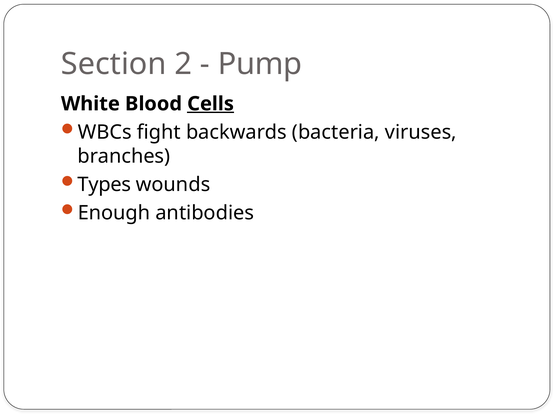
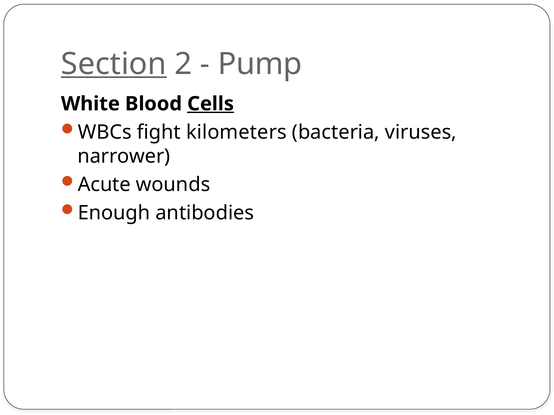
Section underline: none -> present (114, 64)
backwards: backwards -> kilometers (236, 132)
branches: branches -> narrower (124, 156)
Types: Types -> Acute (104, 185)
